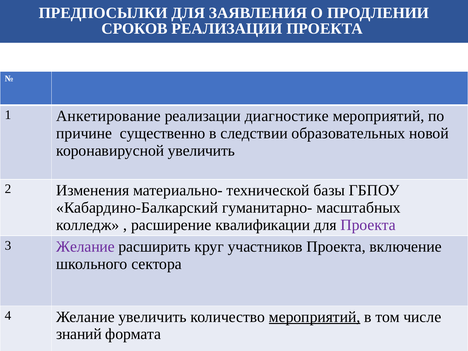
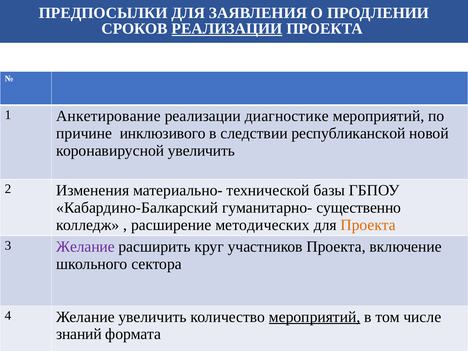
РЕАЛИЗАЦИИ underline: none -> present (227, 29)
существенно: существенно -> инклюзивого (163, 133)
образовательных: образовательных -> республиканской (348, 133)
масштабных: масштабных -> существенно (359, 208)
квалификации: квалификации -> методических (263, 225)
Проекта colour: purple -> orange (368, 225)
